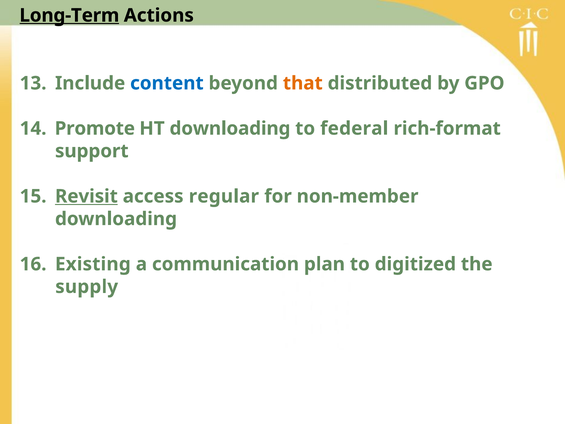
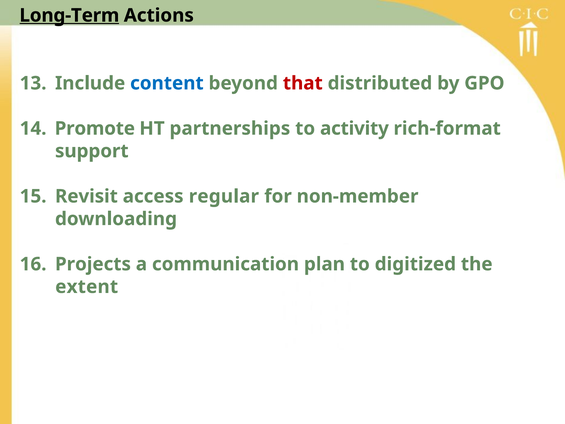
that colour: orange -> red (303, 83)
HT downloading: downloading -> partnerships (230, 128)
federal: federal -> activity (354, 128)
Revisit underline: present -> none (86, 196)
Existing: Existing -> Projects (93, 264)
supply: supply -> extent (87, 287)
